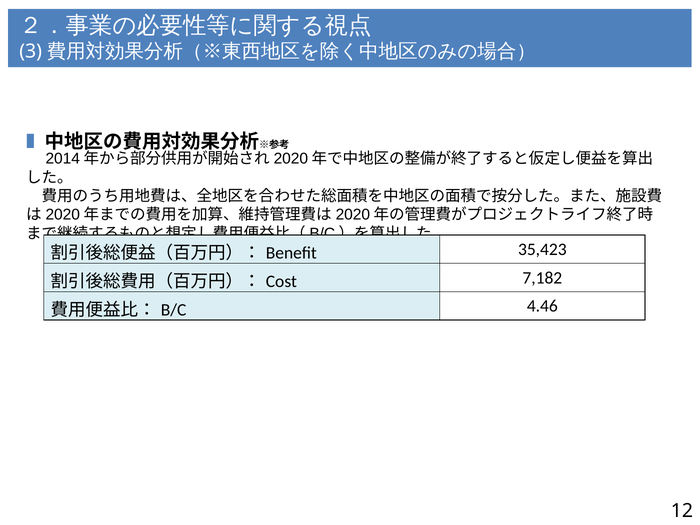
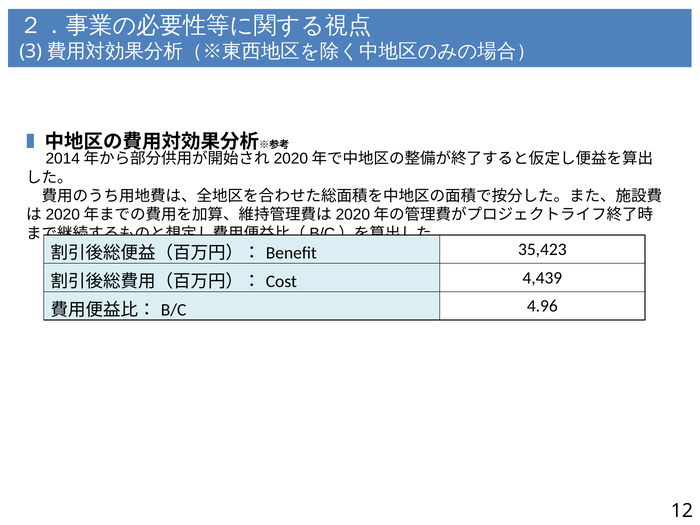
7,182: 7,182 -> 4,439 (542, 278)
4.46: 4.46 -> 4.96 (542, 306)
